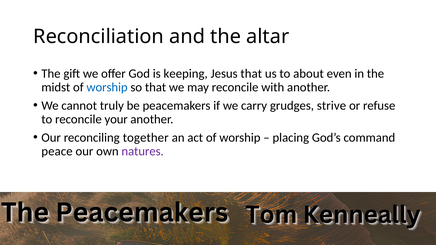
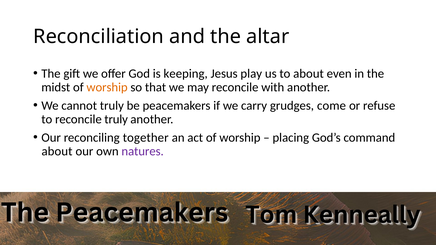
Jesus that: that -> play (251, 74)
worship colour: blue -> orange (107, 87)
strive: strive -> come (331, 106)
reconcile your: your -> truly (116, 119)
peace: peace -> about (57, 151)
